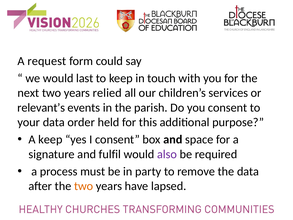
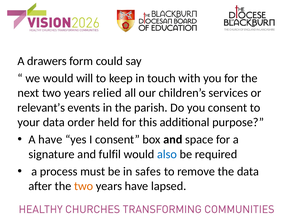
request: request -> drawers (47, 61)
last: last -> will (85, 78)
A keep: keep -> have (50, 139)
also colour: purple -> blue (167, 154)
party: party -> safes (148, 171)
